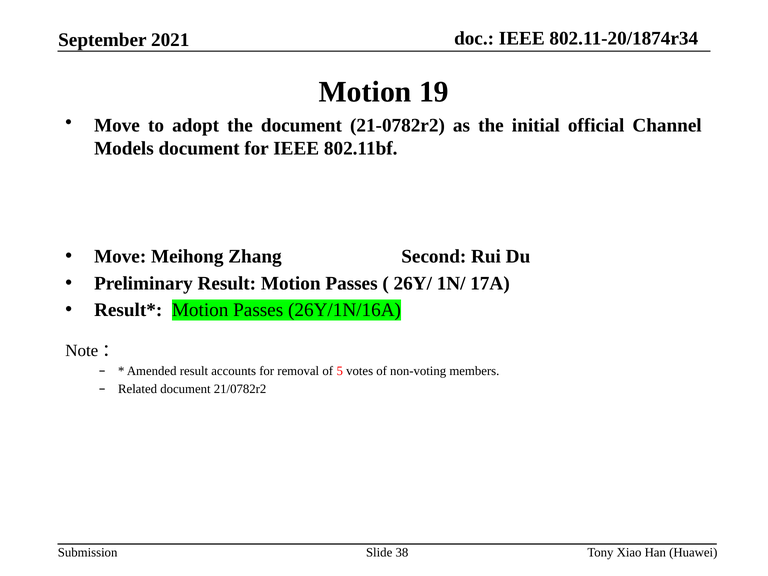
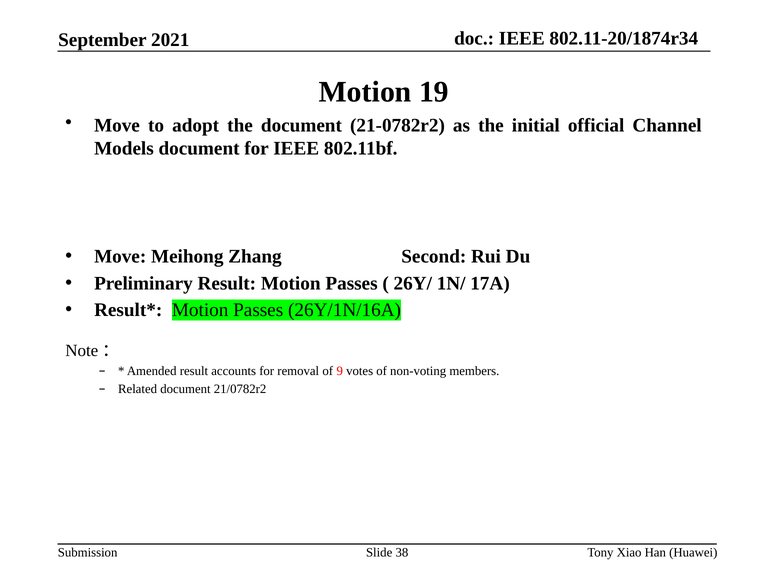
5: 5 -> 9 (340, 371)
